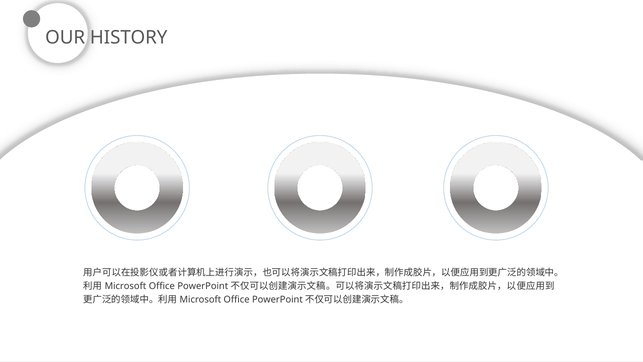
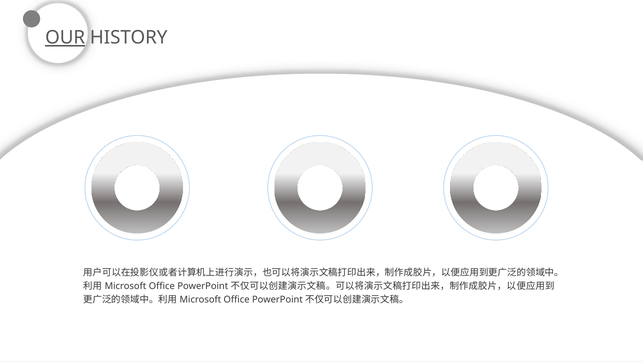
OUR underline: none -> present (65, 38)
